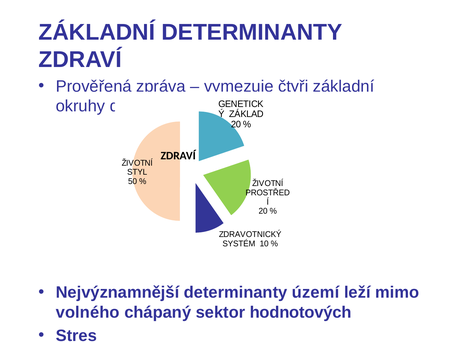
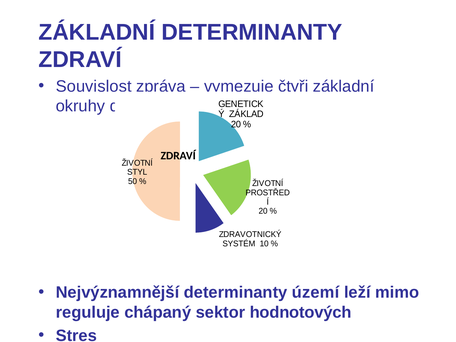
Prověřená: Prověřená -> Souvislost (94, 86)
volného: volného -> reguluje (88, 312)
